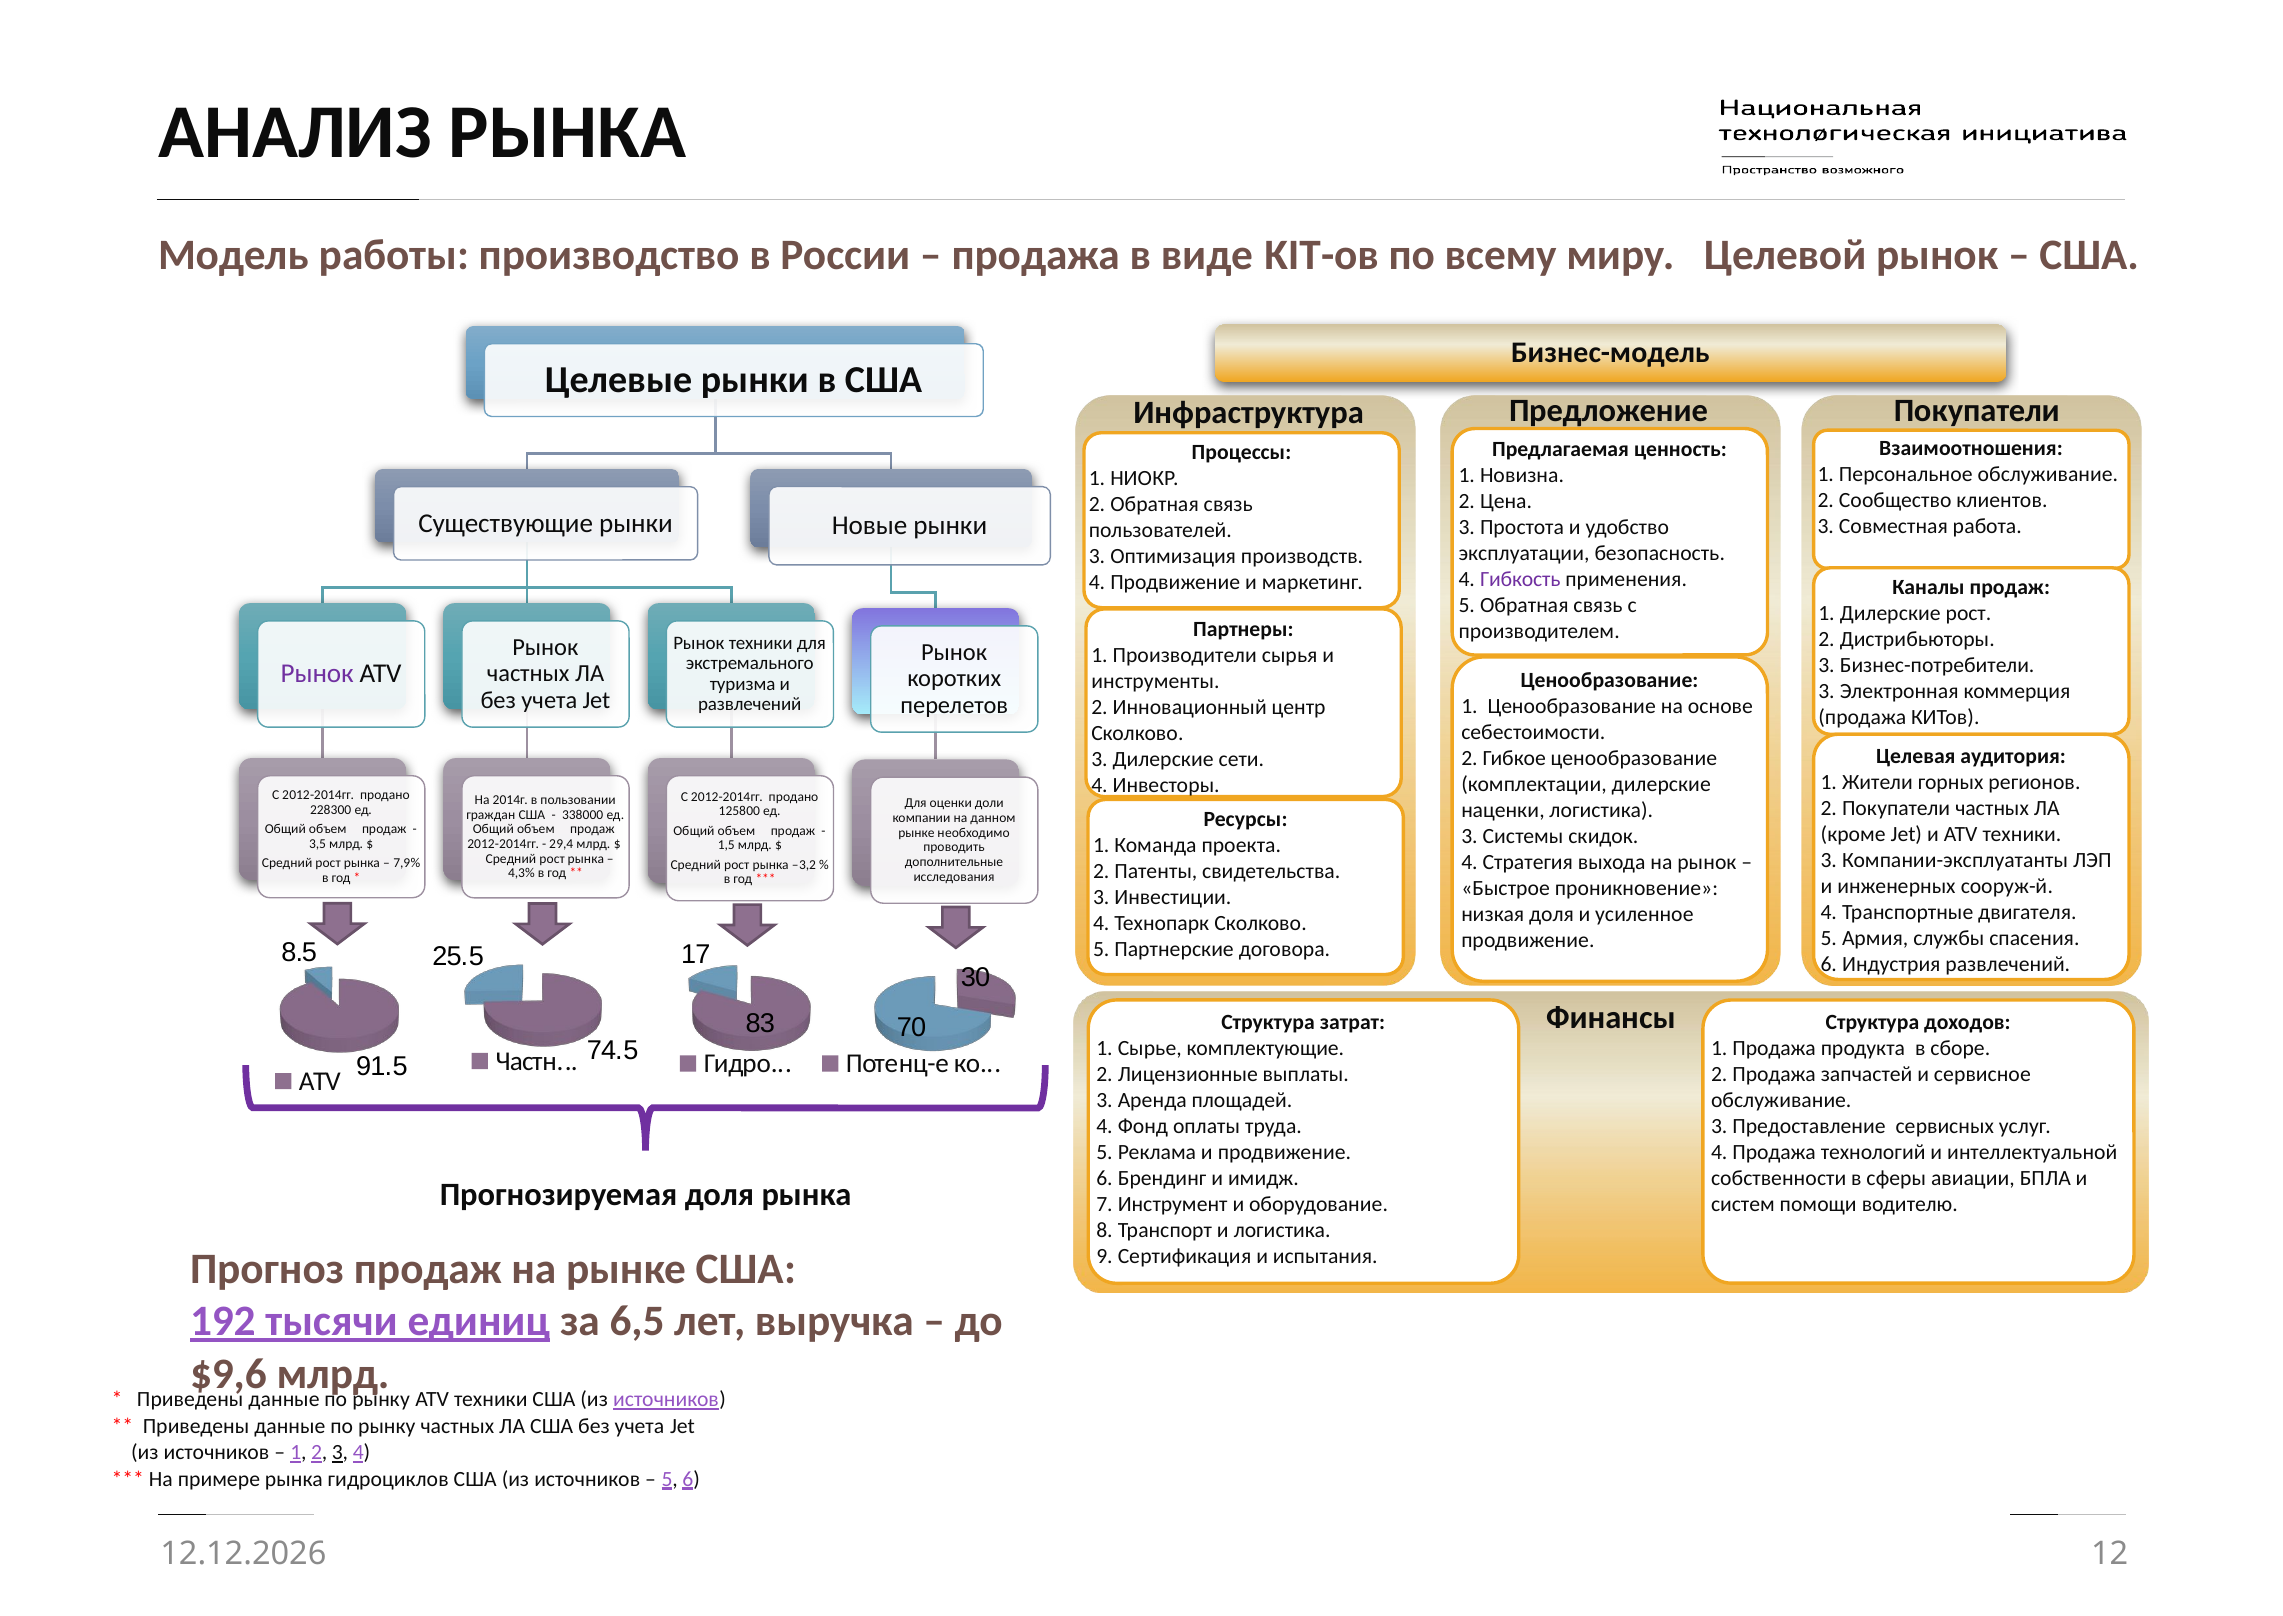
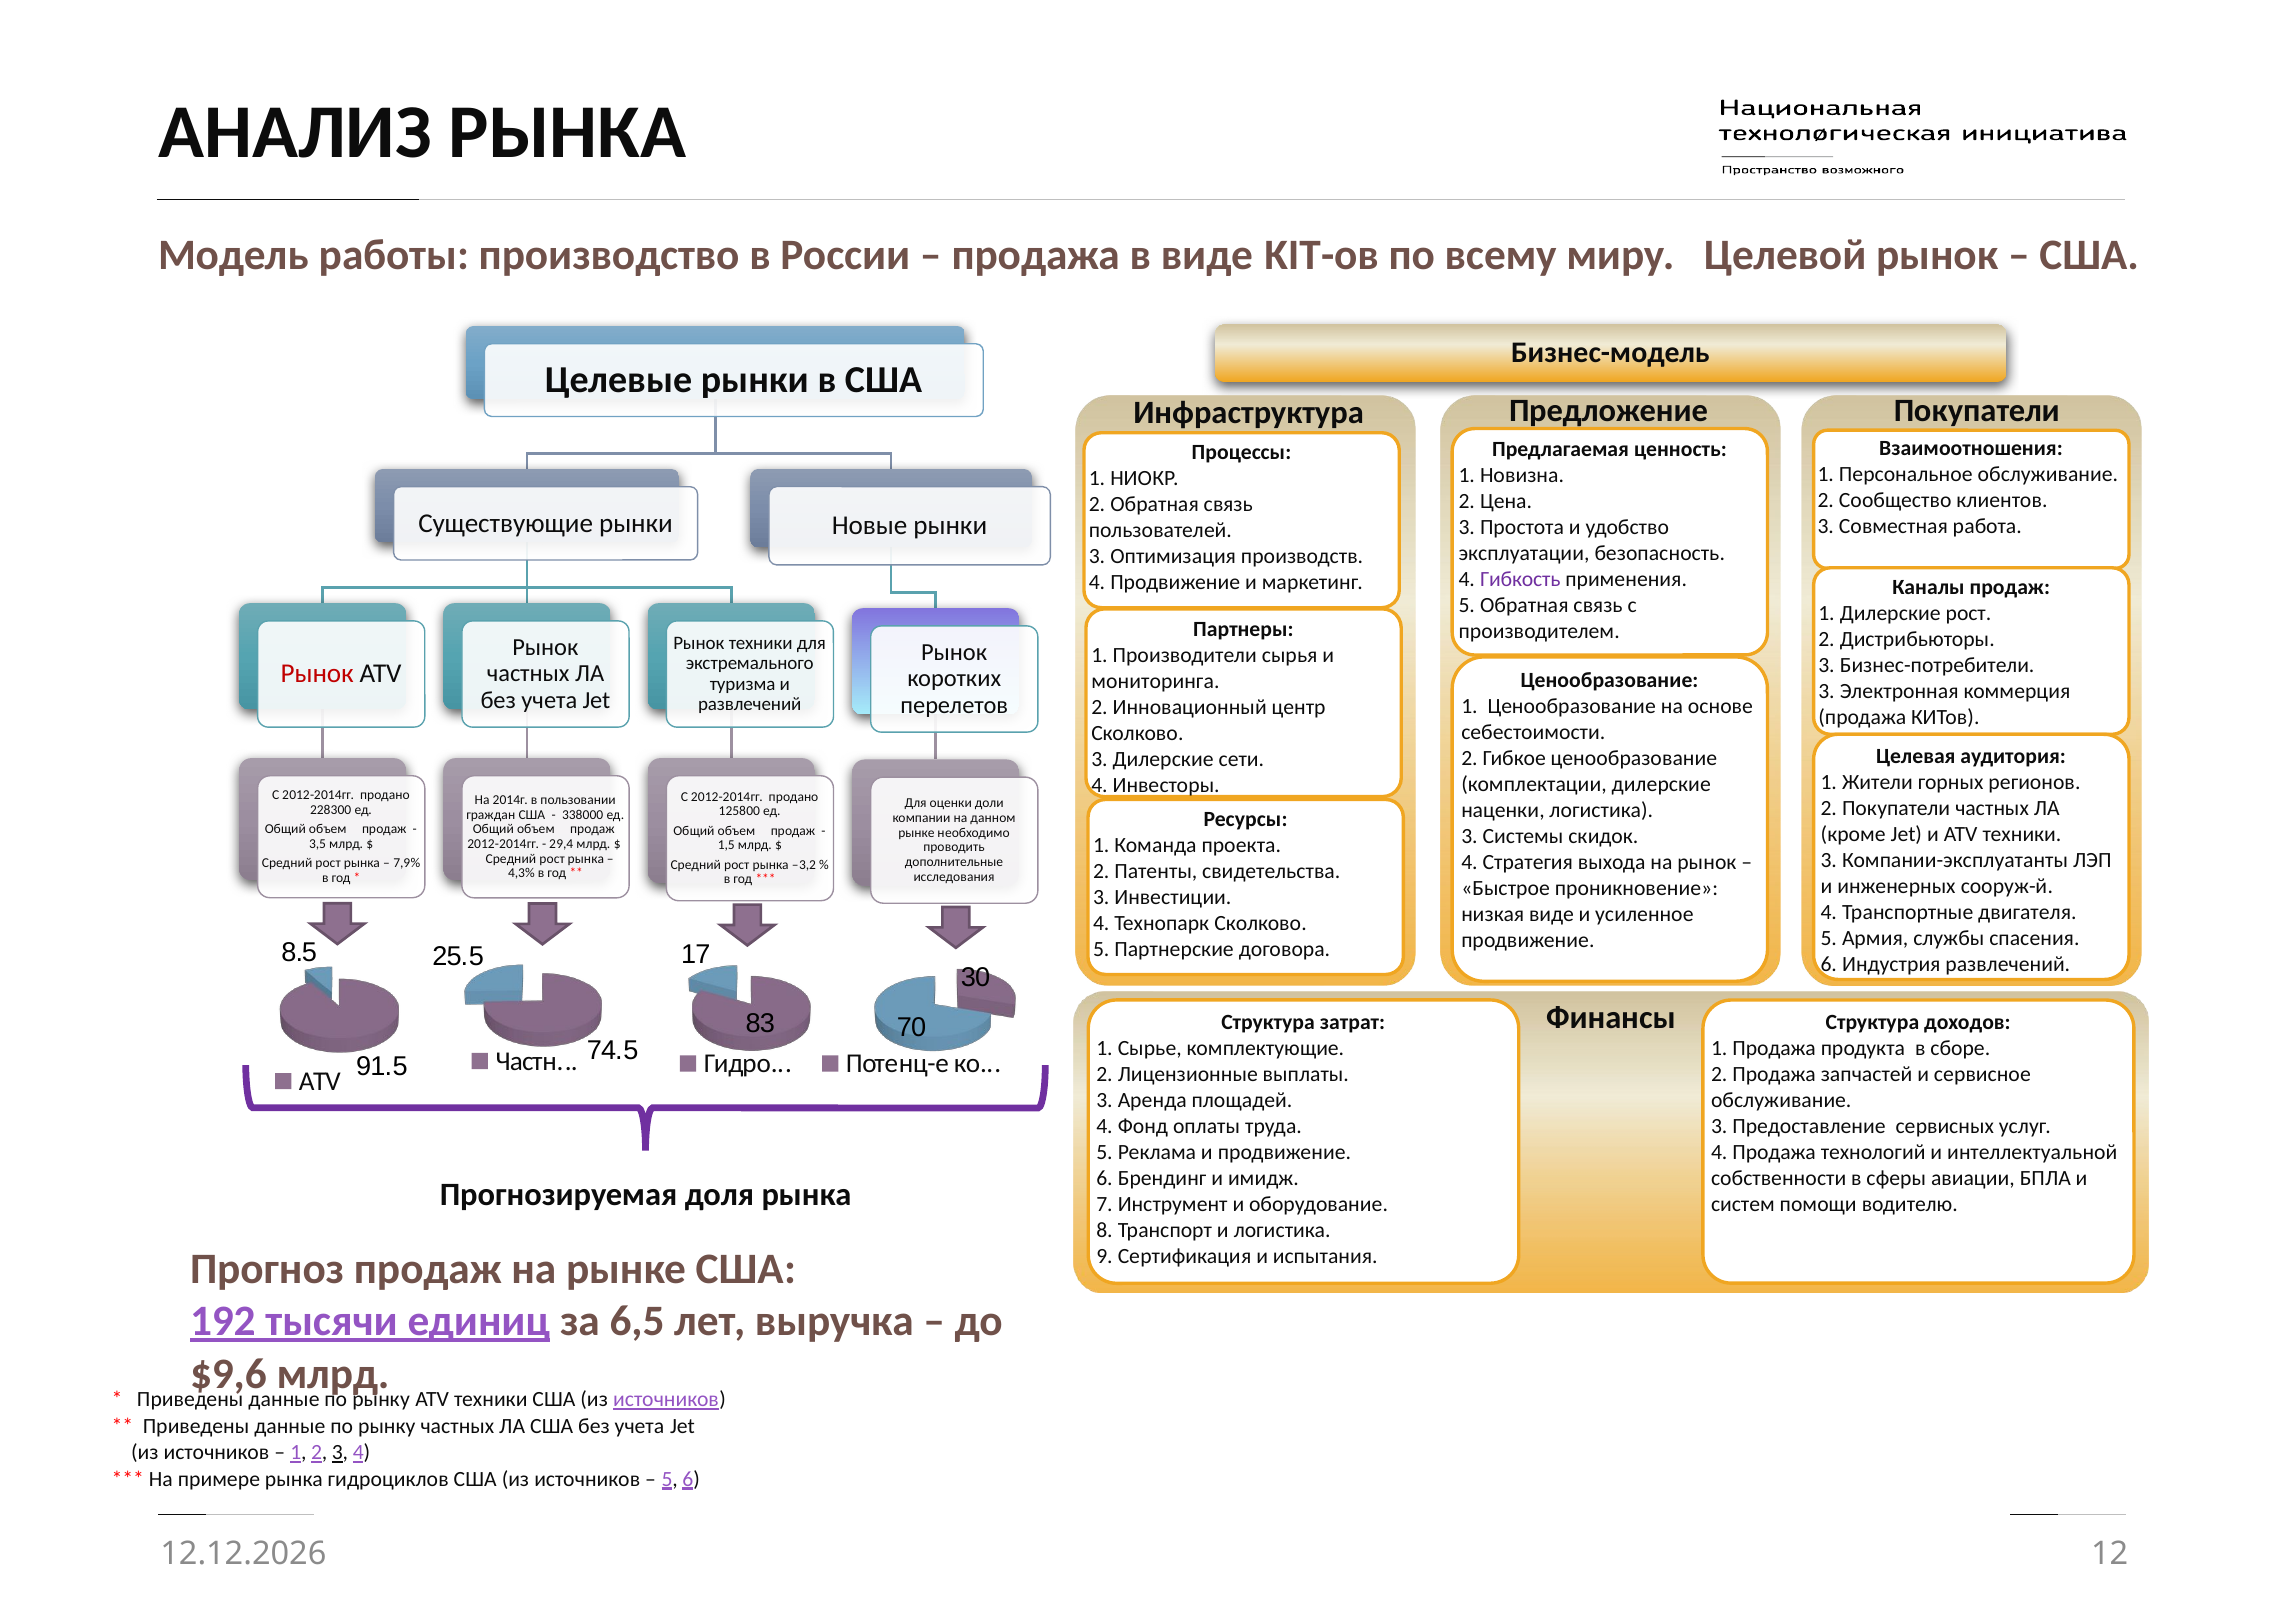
Рынок colour: purple -> red (317, 674)
инструменты: инструменты -> мониторинга (1155, 681)
низкая доля: доля -> виде (1552, 914)
